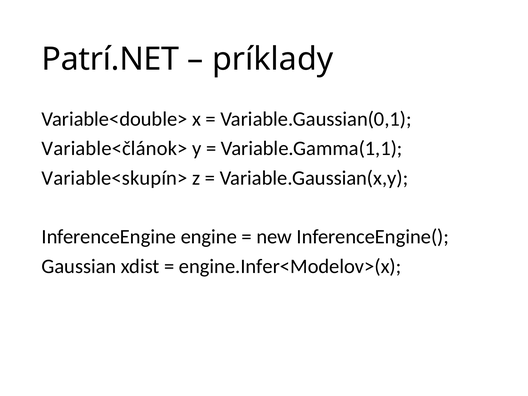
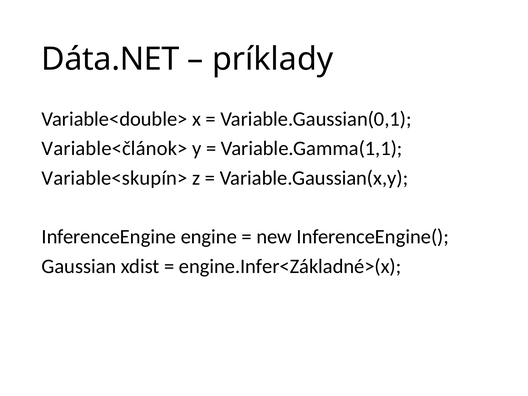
Patrí.NET: Patrí.NET -> Dáta.NET (110, 59)
engine.Infer<Modelov>(x: engine.Infer<Modelov>(x -> engine.Infer<Základné>(x (290, 266)
